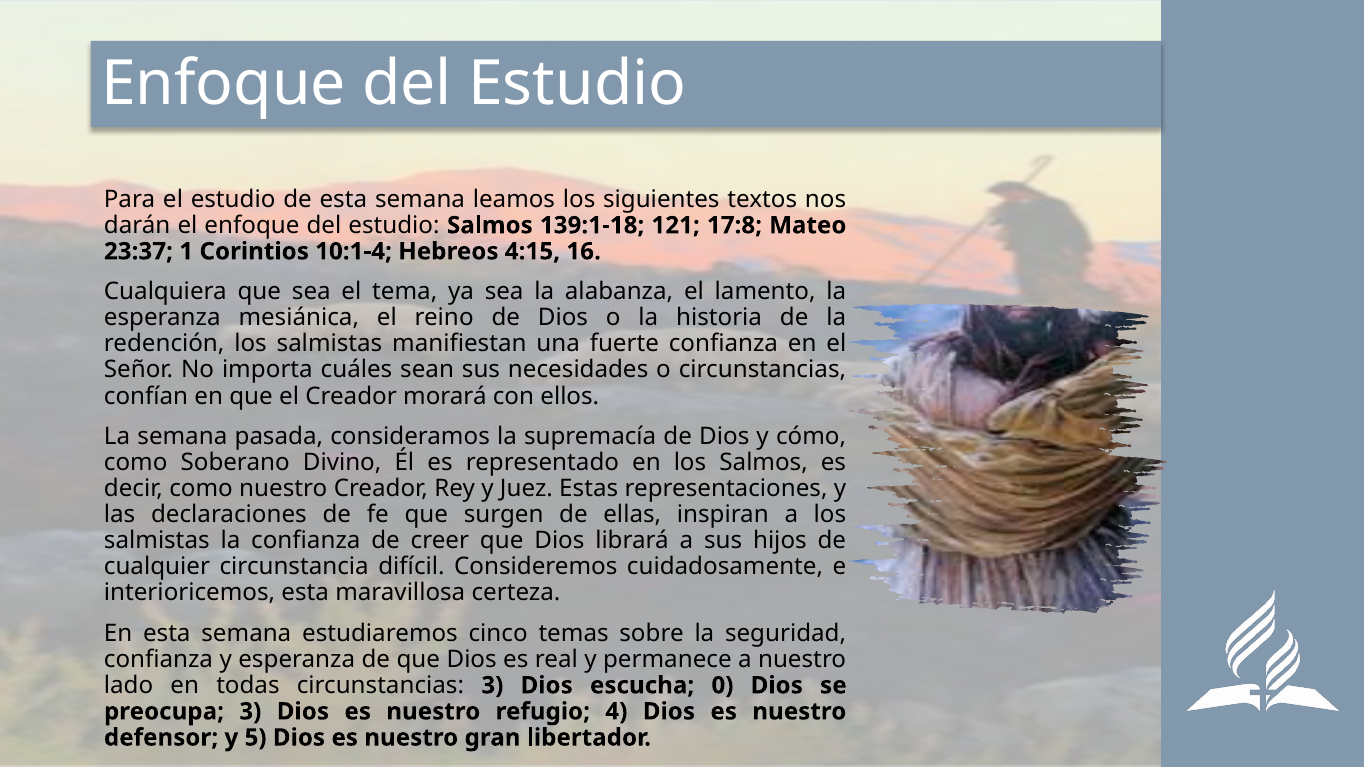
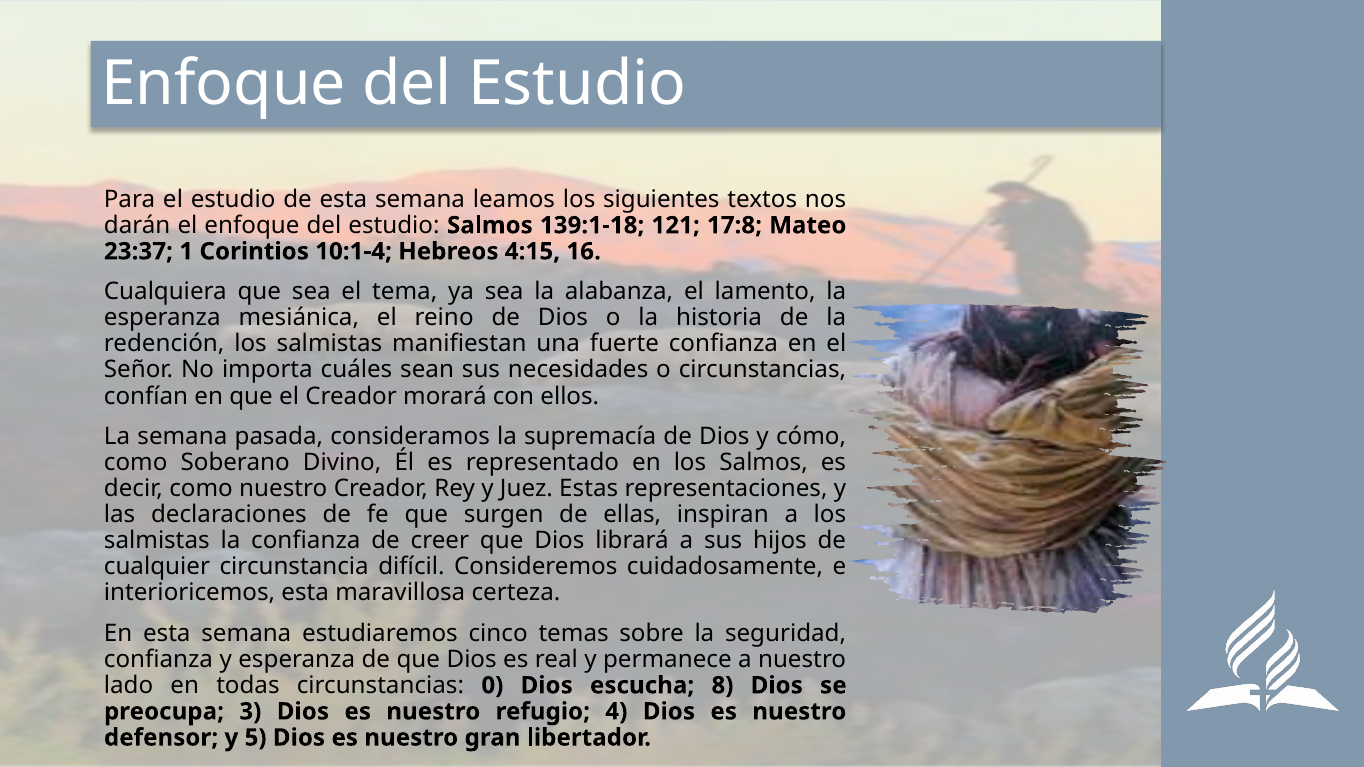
circunstancias 3: 3 -> 0 (492, 686)
0: 0 -> 8 (722, 686)
